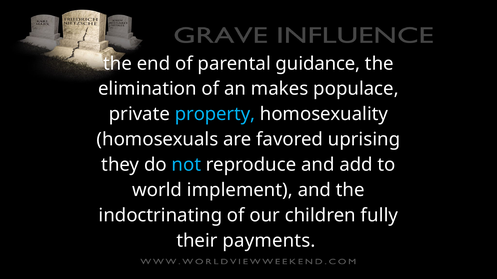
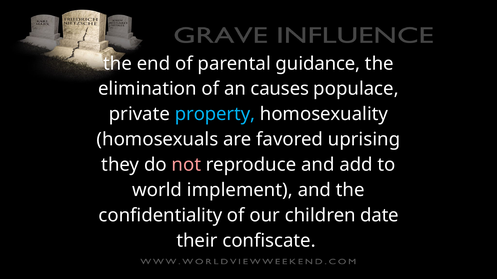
makes: makes -> causes (280, 89)
not colour: light blue -> pink (186, 165)
indoctrinating: indoctrinating -> confidentiality (160, 216)
fully: fully -> date (379, 216)
payments: payments -> confiscate (269, 241)
